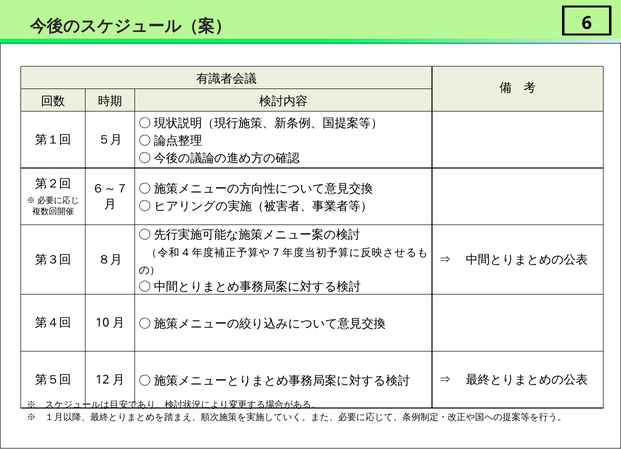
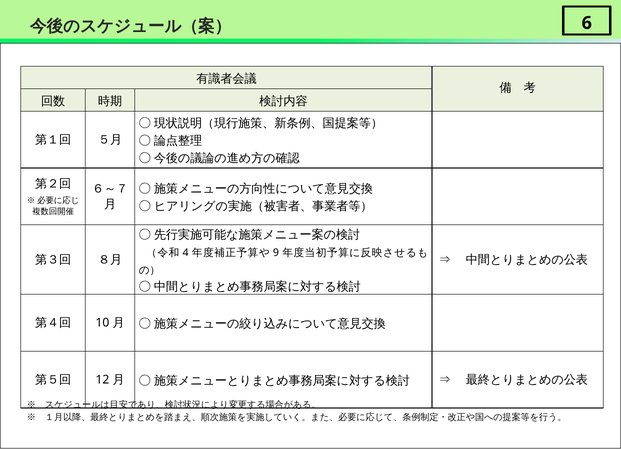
7: 7 -> 9 (276, 253)
